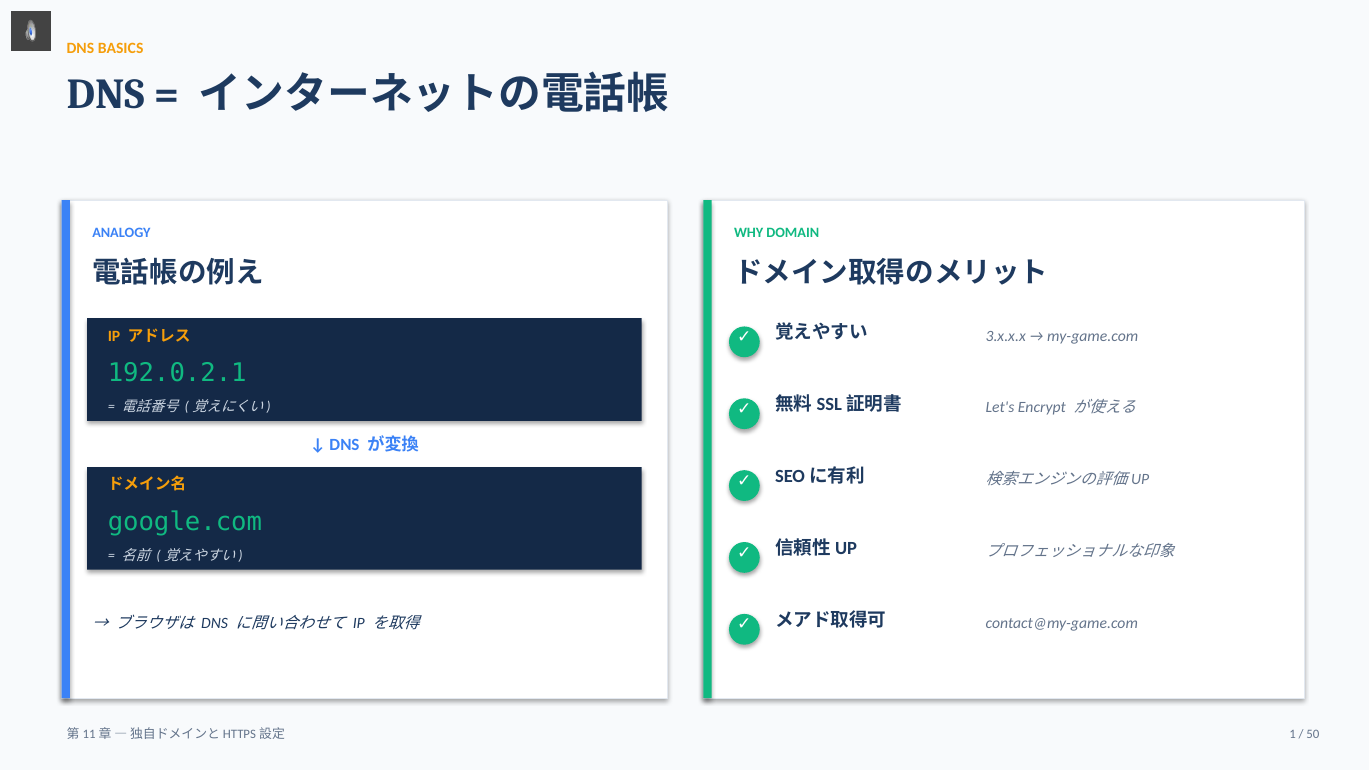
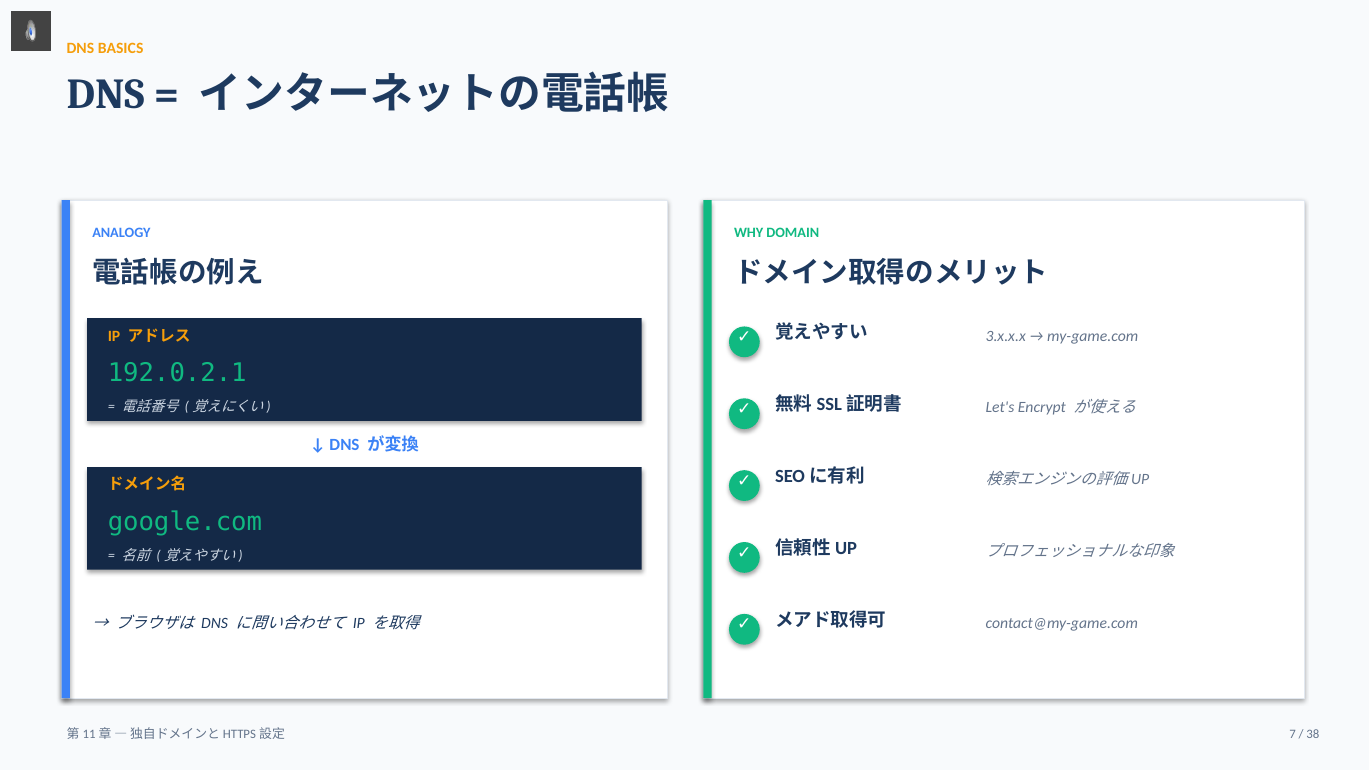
1: 1 -> 7 (1293, 735)
50: 50 -> 38 (1313, 735)
